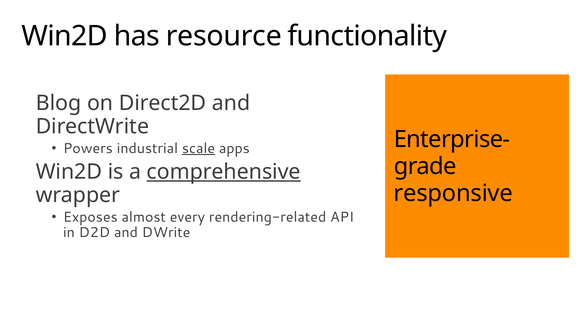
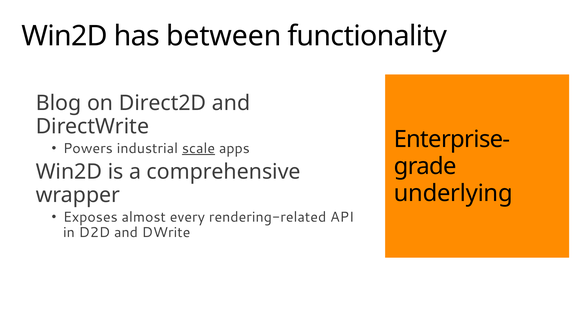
resource: resource -> between (224, 36)
comprehensive underline: present -> none (224, 172)
responsive: responsive -> underlying (453, 194)
